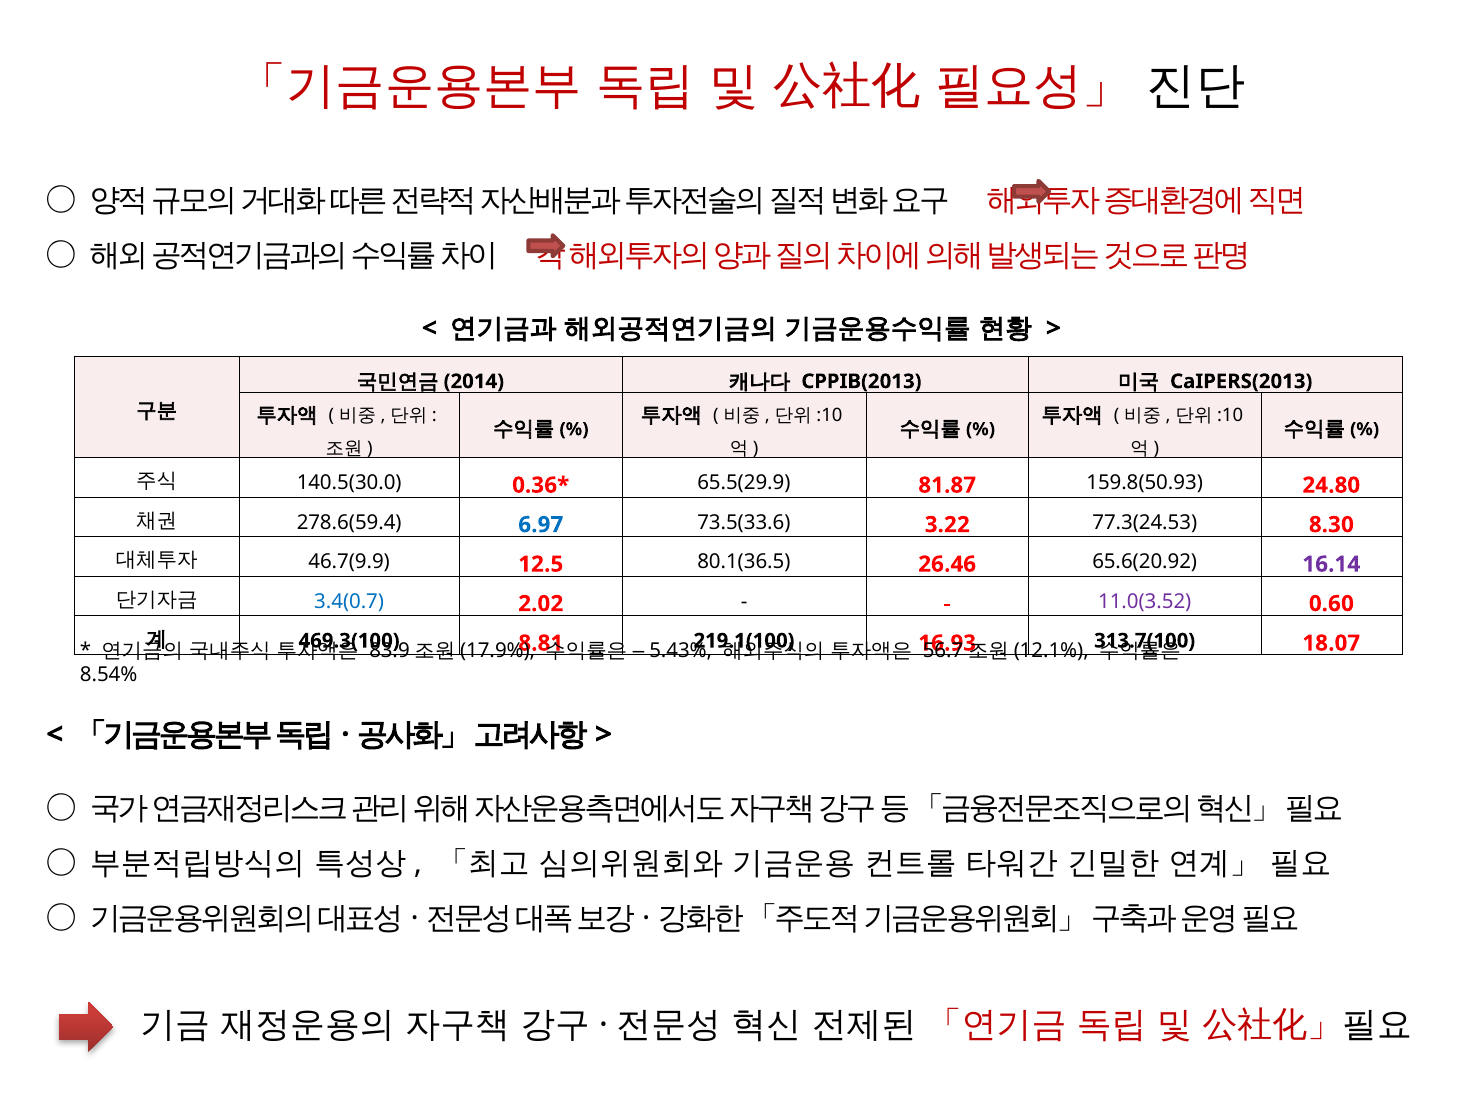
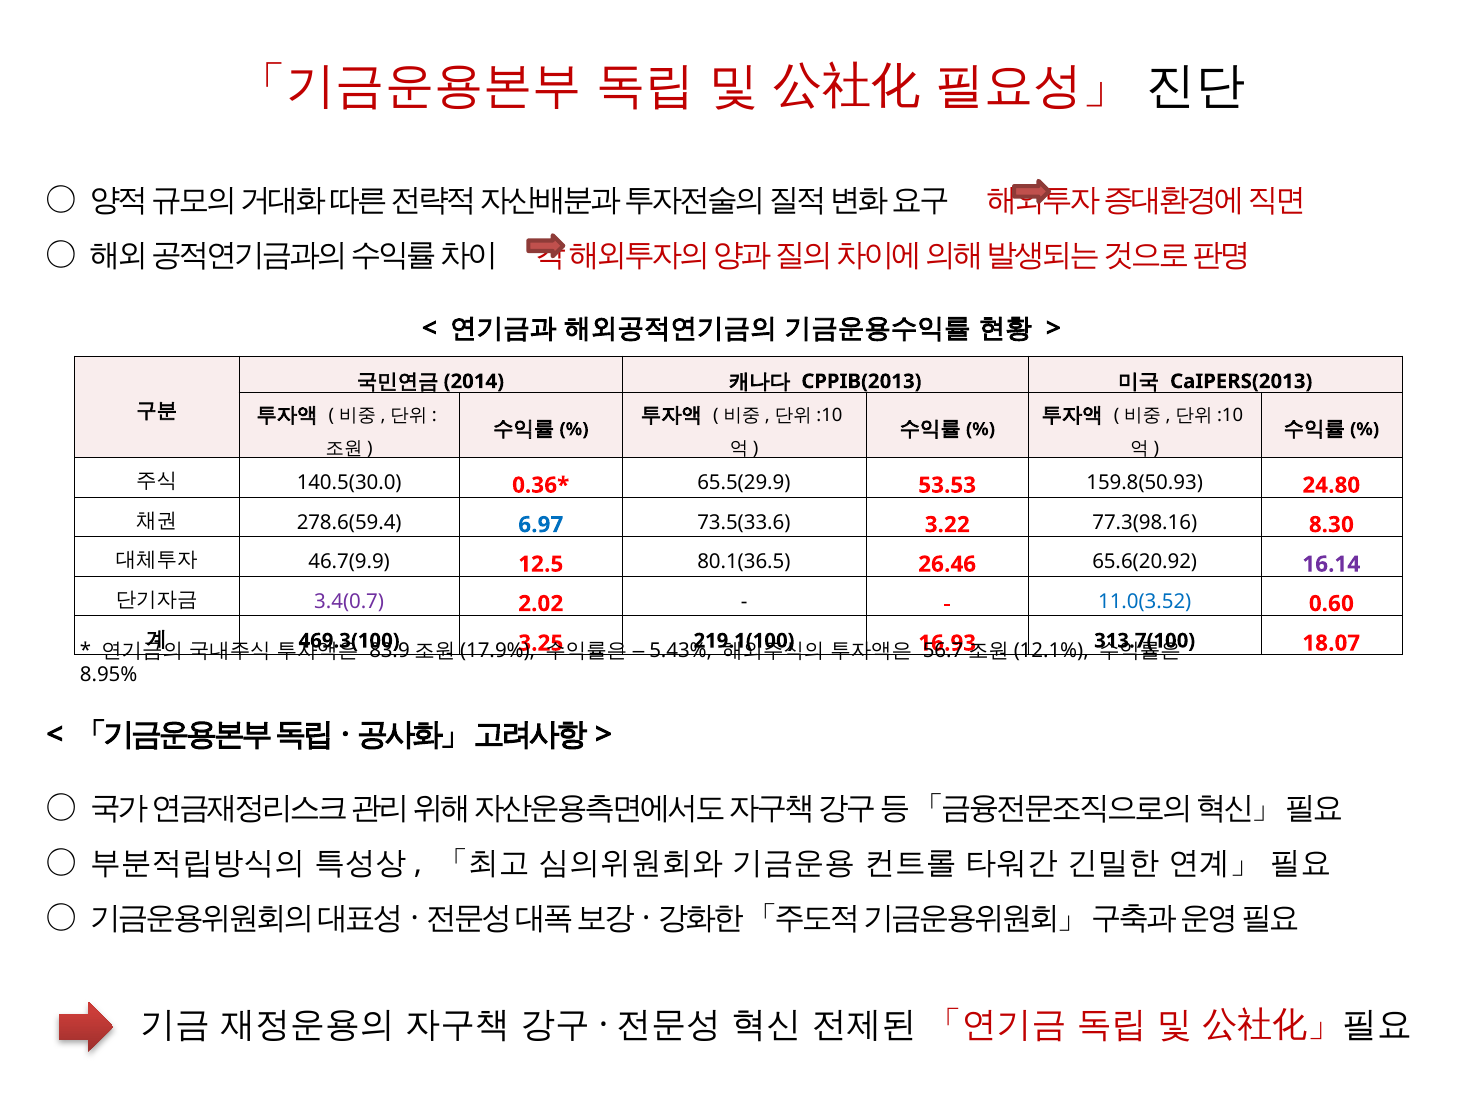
81.87: 81.87 -> 53.53 (947, 485)
77.3(24.53: 77.3(24.53 -> 77.3(98.16 (1145, 522)
3.4(0.7 colour: blue -> purple (349, 601)
11.0(3.52 colour: purple -> blue (1145, 601)
8.81: 8.81 -> 3.25 (541, 643)
8.54%: 8.54% -> 8.95% (109, 675)
